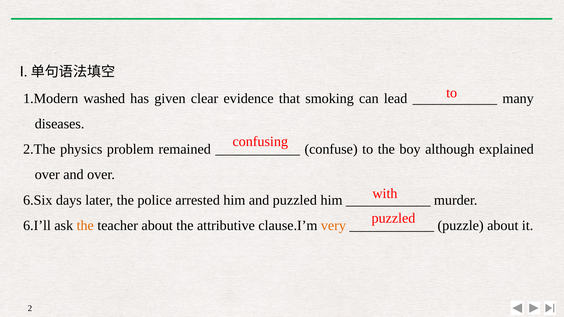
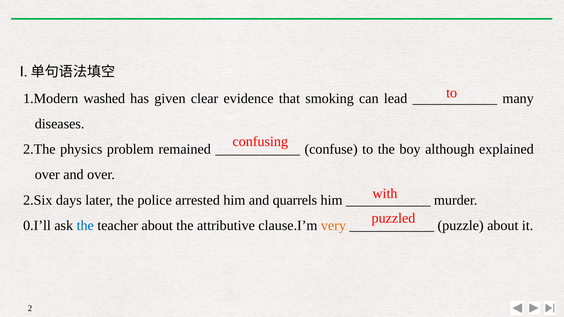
6.Six: 6.Six -> 2.Six (38, 200)
and puzzled: puzzled -> quarrels (295, 200)
6.I’ll: 6.I’ll -> 0.I’ll (37, 226)
the colour: orange -> blue (85, 226)
